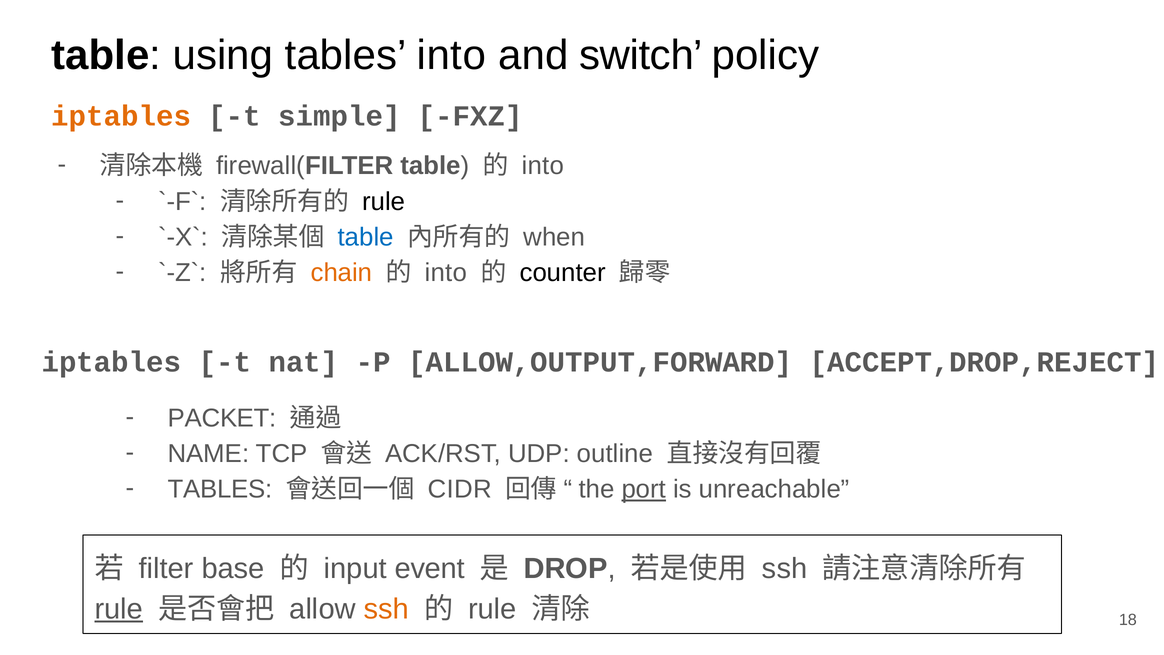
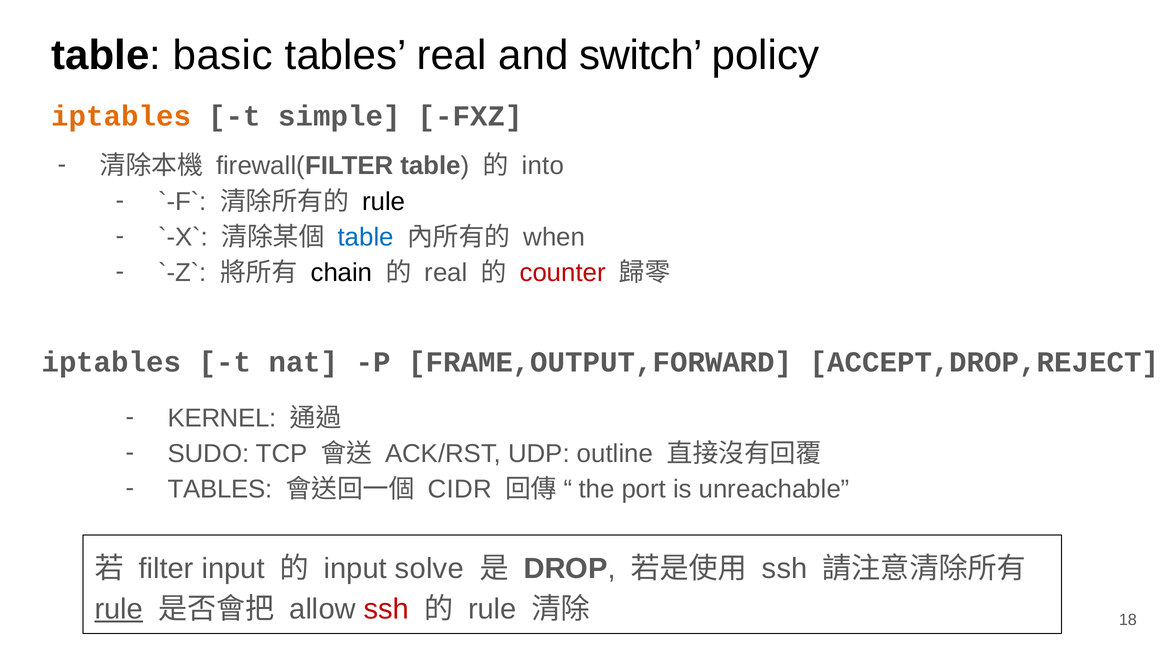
using: using -> basic (223, 55)
tables into: into -> real (452, 55)
chain colour: orange -> black (341, 273)
into: into -> real (446, 273)
counter colour: black -> red (563, 273)
ALLOW,OUTPUT,FORWARD: ALLOW,OUTPUT,FORWARD -> FRAME,OUTPUT,FORWARD (600, 362)
PACKET: PACKET -> KERNEL (222, 418)
NAME: NAME -> SUDO (208, 454)
port underline: present -> none (644, 489)
filter base: base -> input (233, 569)
event: event -> solve (429, 569)
ssh colour: orange -> red (386, 609)
